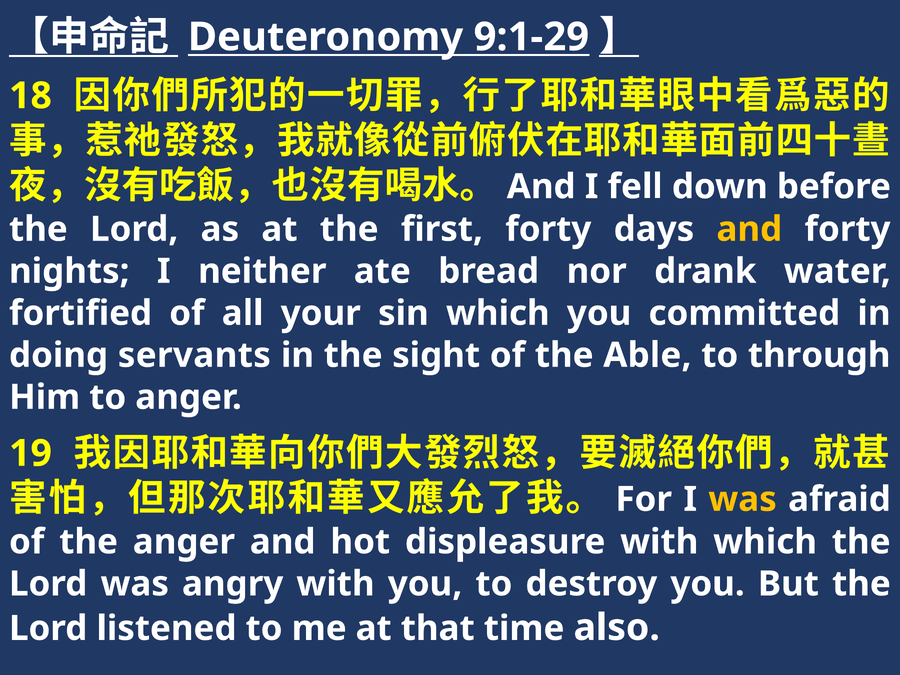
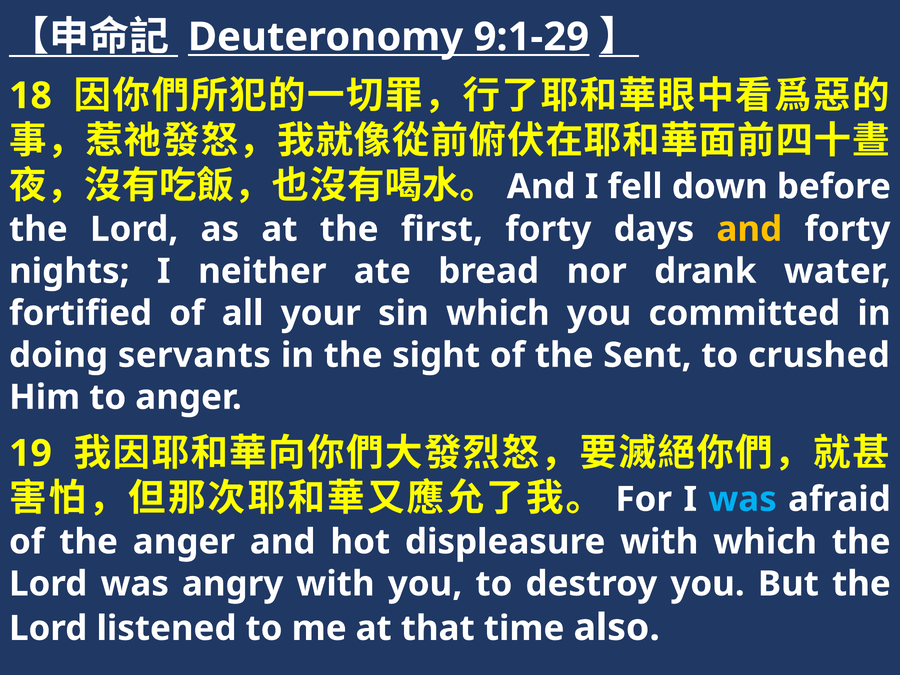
Able: Able -> Sent (647, 355)
through: through -> crushed (819, 355)
was colour: yellow -> light blue (743, 499)
